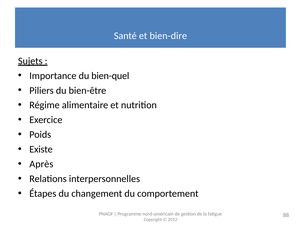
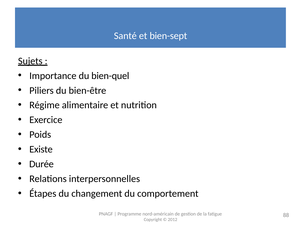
bien-dire: bien-dire -> bien-sept (168, 36)
Après: Après -> Durée (41, 164)
